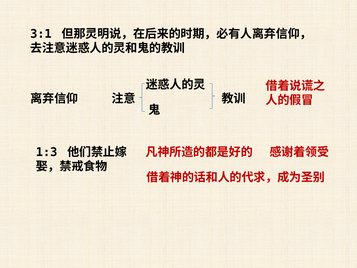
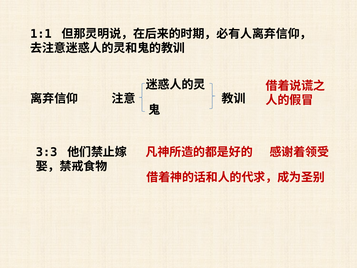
3:1: 3:1 -> 1:1 (41, 34)
1:3: 1:3 -> 3:3 (47, 152)
